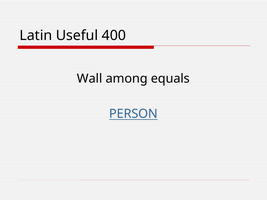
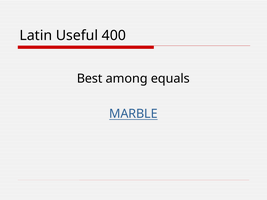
Wall: Wall -> Best (90, 79)
PERSON: PERSON -> MARBLE (133, 114)
